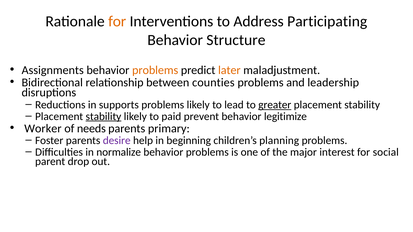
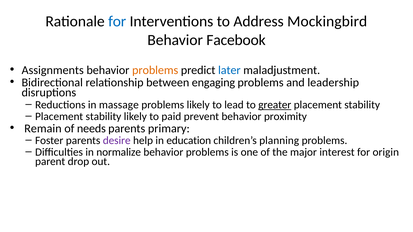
for colour: orange -> blue (117, 21)
Participating: Participating -> Mockingbird (327, 21)
Structure: Structure -> Facebook (236, 40)
later colour: orange -> blue (229, 70)
counties: counties -> engaging (213, 83)
supports: supports -> massage (119, 105)
stability underline: present -> none (103, 117)
legitimize: legitimize -> proximity (285, 117)
Worker: Worker -> Remain (43, 129)
beginning: beginning -> education (189, 141)
social: social -> origin (386, 152)
